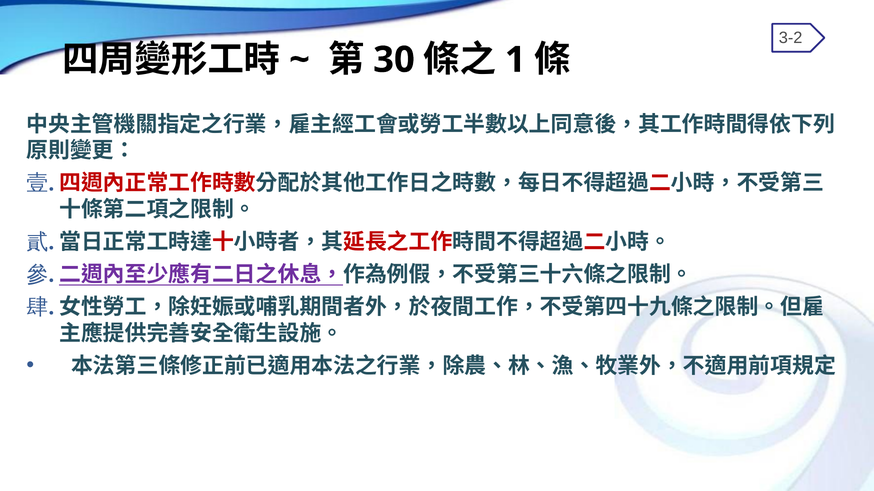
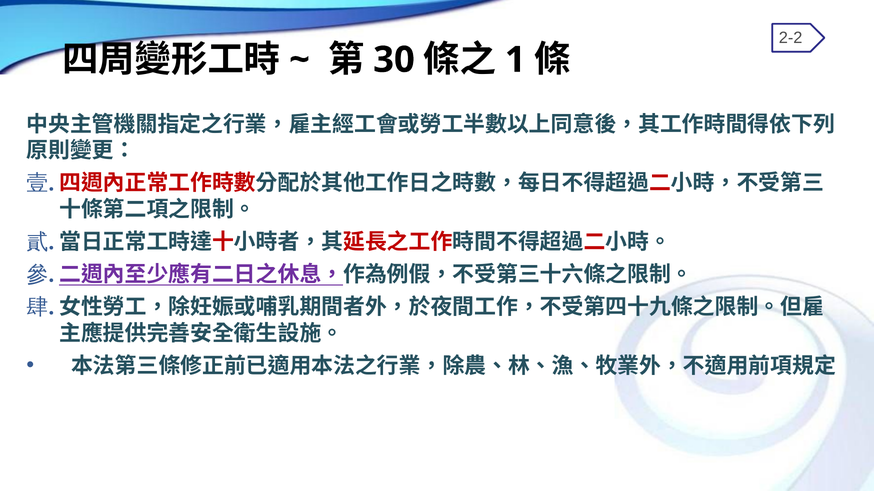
3-2: 3-2 -> 2-2 (791, 38)
